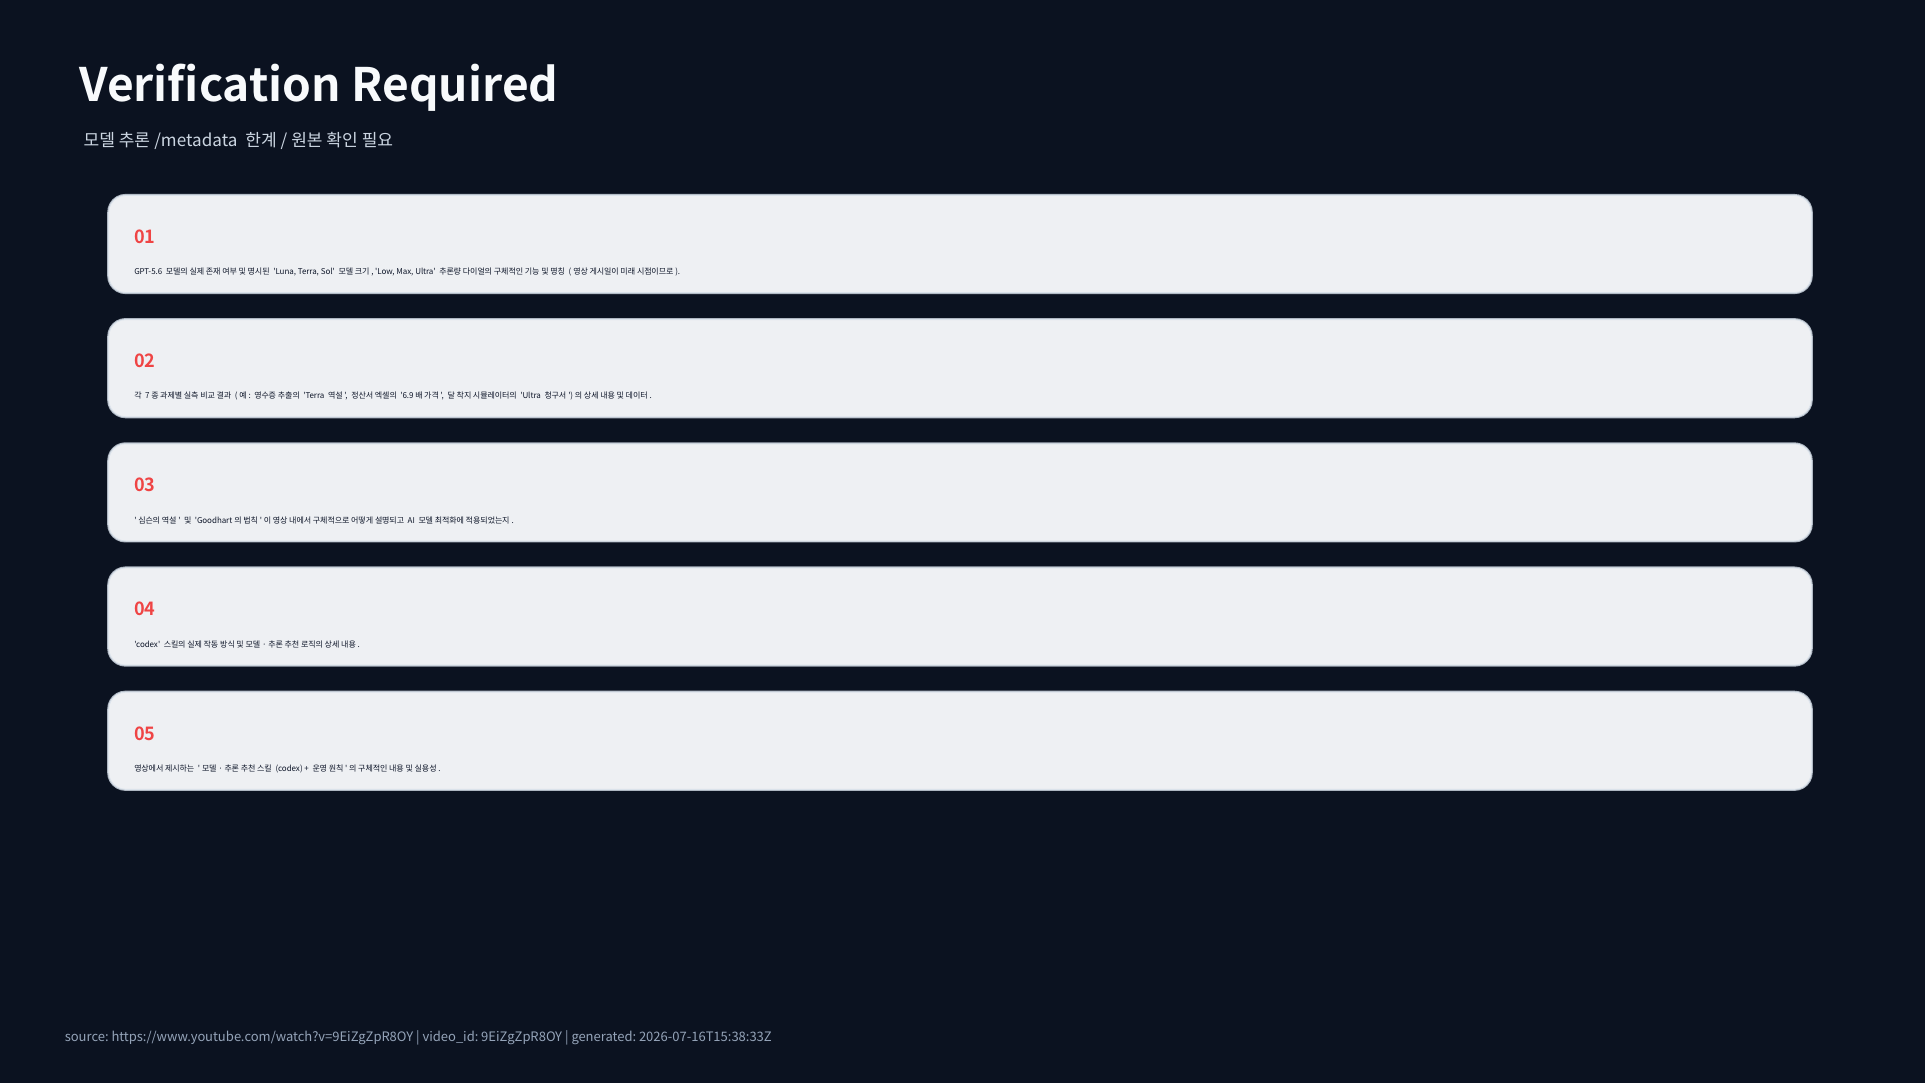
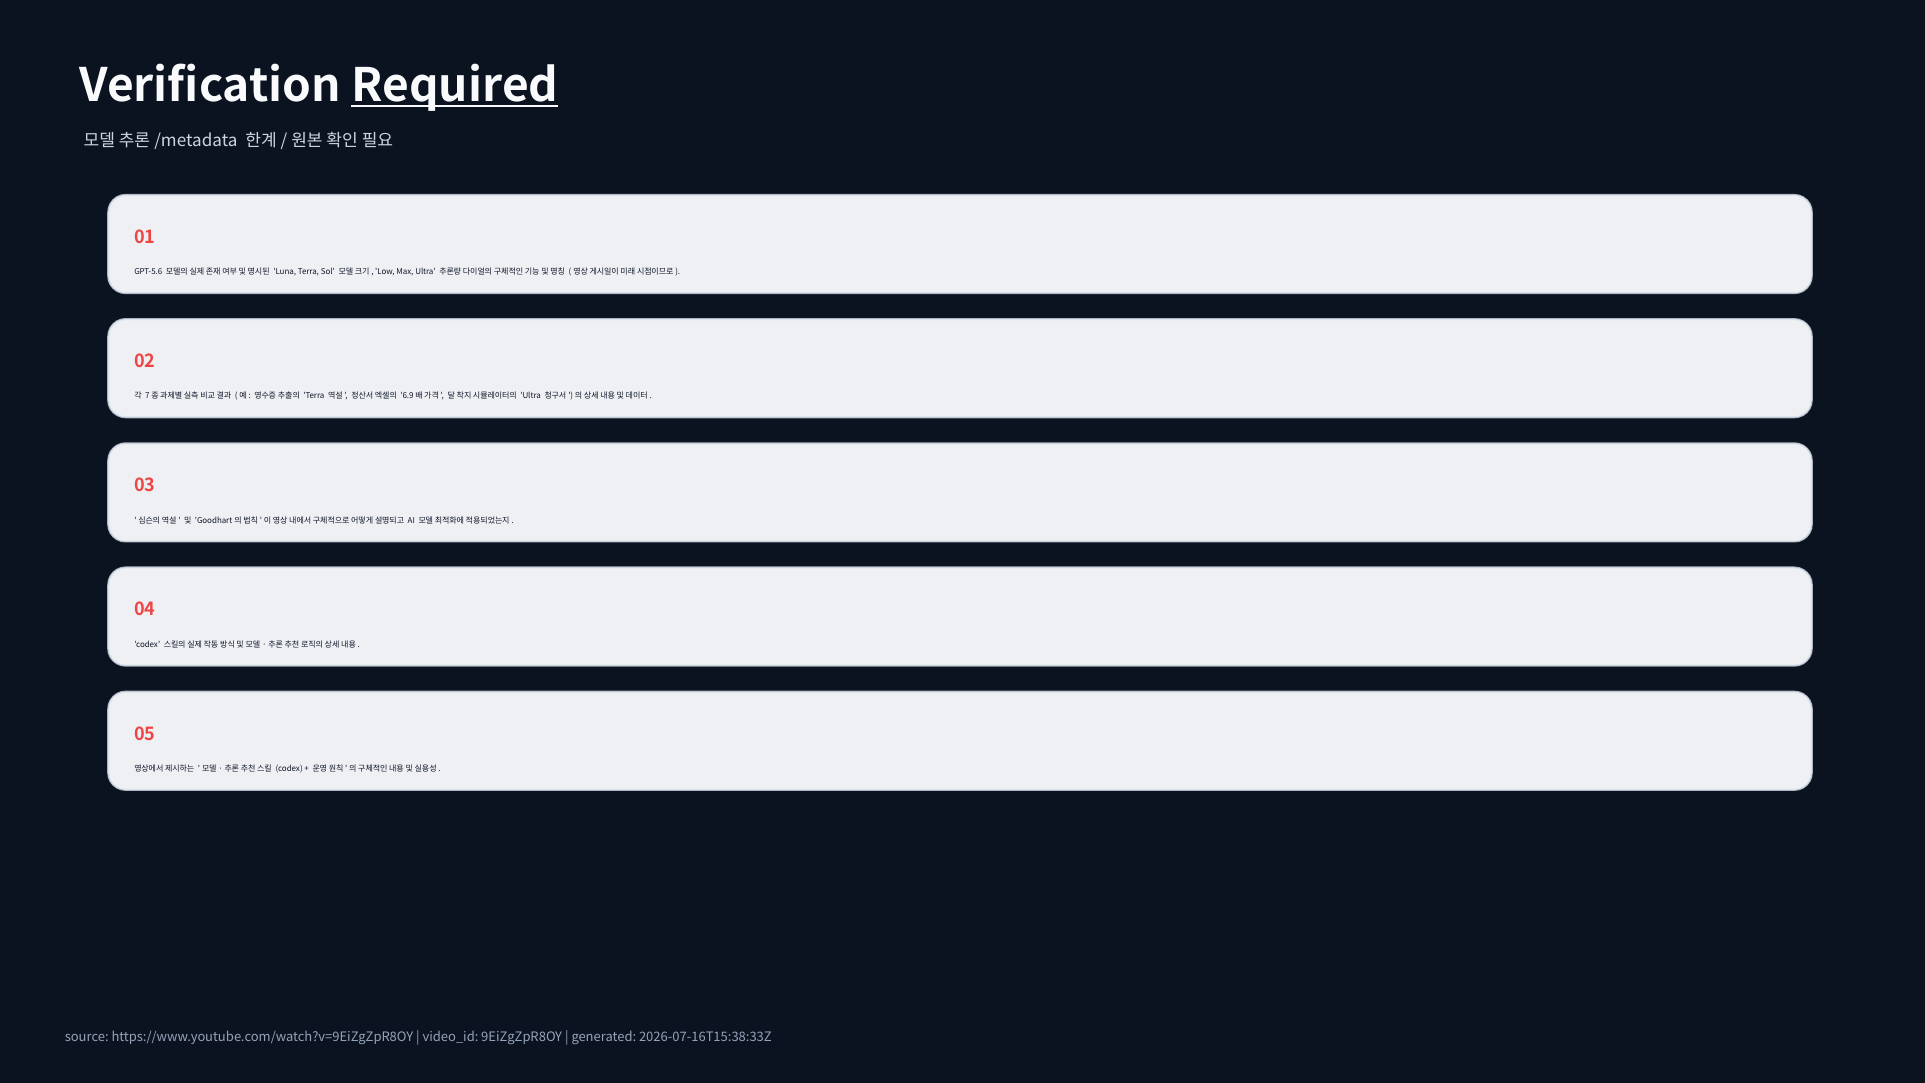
Required underline: none -> present (455, 86)
